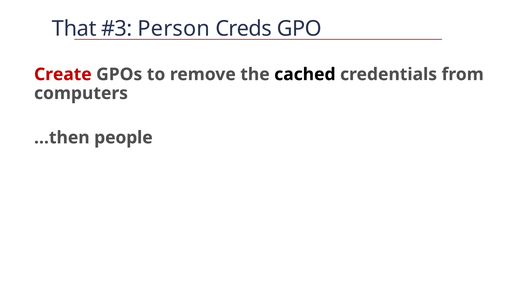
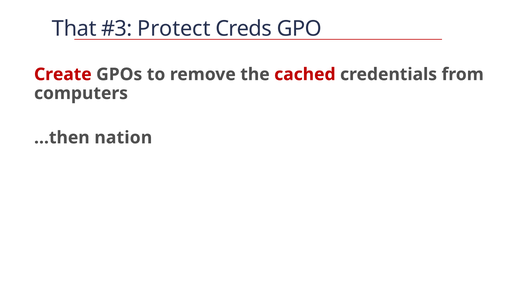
Person: Person -> Protect (174, 29)
cached colour: black -> red (305, 74)
people: people -> nation (123, 137)
